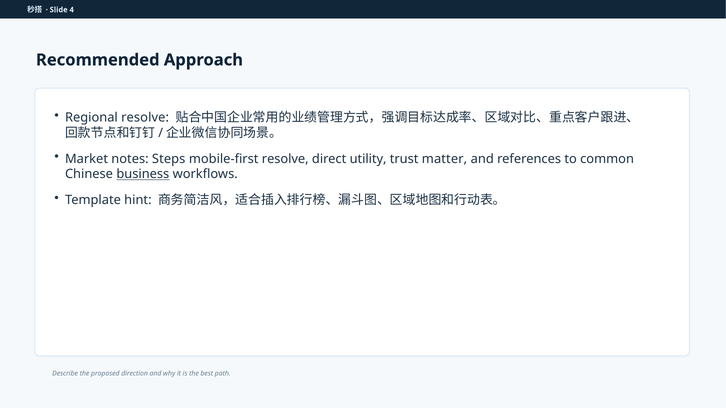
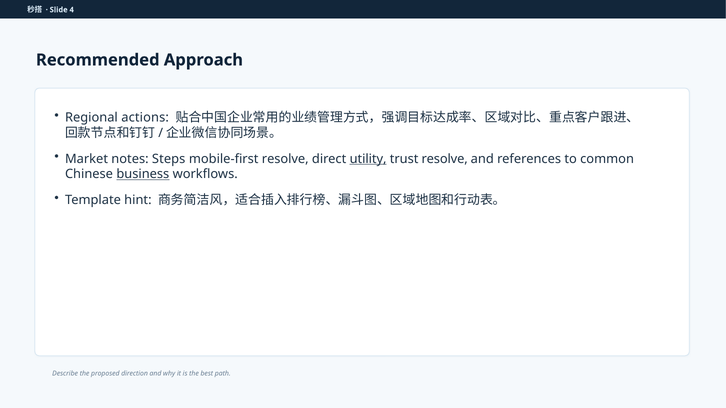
Regional resolve: resolve -> actions (145, 117)
utility underline: none -> present (368, 159)
trust matter: matter -> resolve (445, 159)
